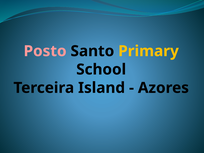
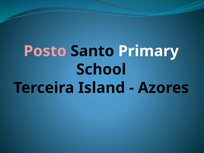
Primary colour: yellow -> white (148, 51)
